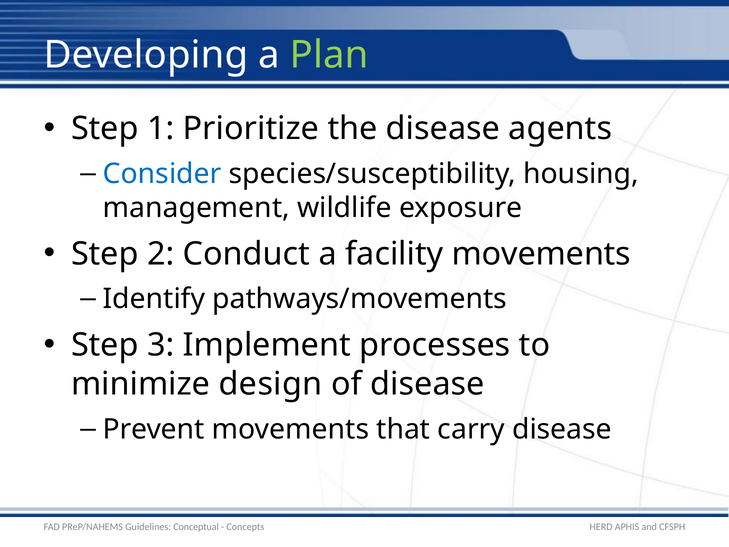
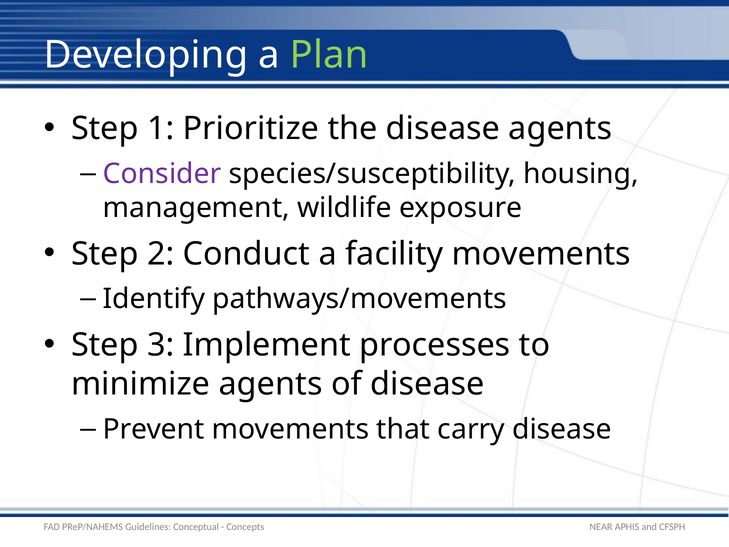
Consider colour: blue -> purple (162, 174)
minimize design: design -> agents (271, 384)
HERD: HERD -> NEAR (601, 527)
